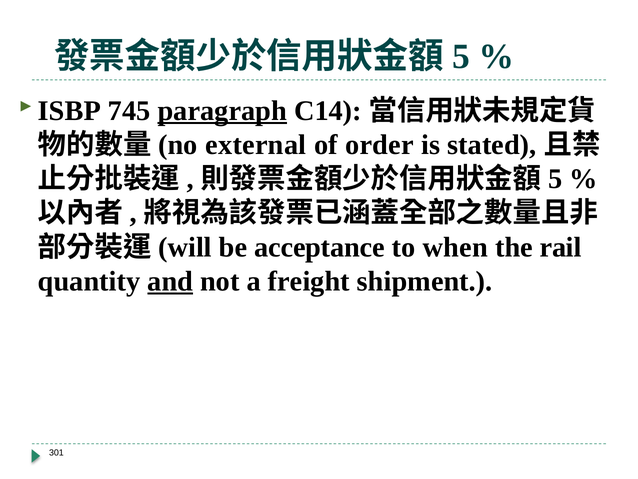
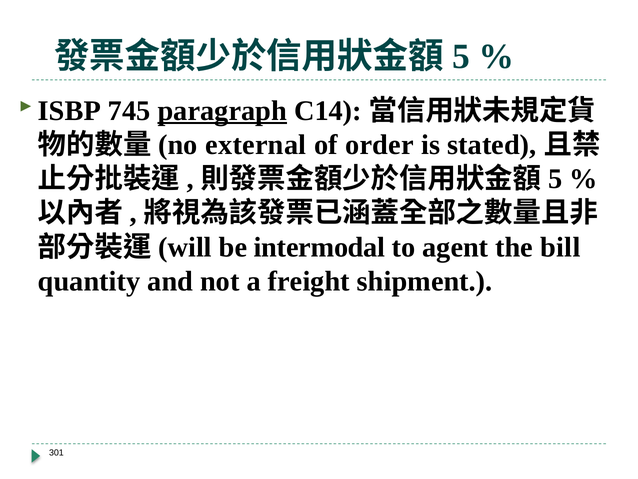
acceptance: acceptance -> intermodal (320, 247)
when: when -> agent (455, 247)
rail: rail -> bill (560, 247)
and underline: present -> none (170, 281)
